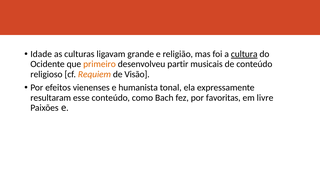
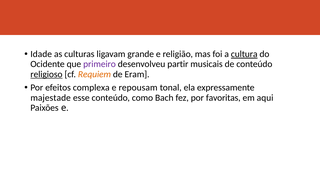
primeiro colour: orange -> purple (100, 64)
religioso underline: none -> present (46, 74)
Visão: Visão -> Eram (137, 74)
vienenses: vienenses -> complexa (91, 88)
humanista: humanista -> repousam (138, 88)
resultaram: resultaram -> majestade (51, 98)
livre: livre -> aqui (265, 98)
